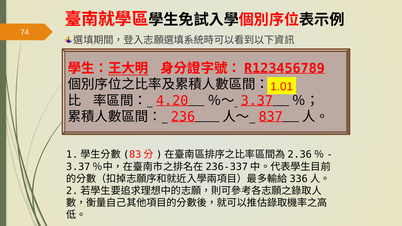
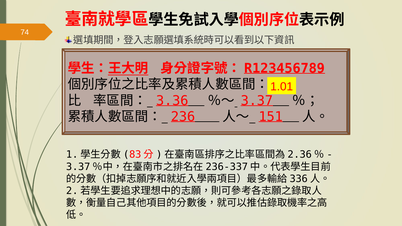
4.20: 4.20 -> 3.36 (172, 101)
837: 837 -> 151 (271, 117)
